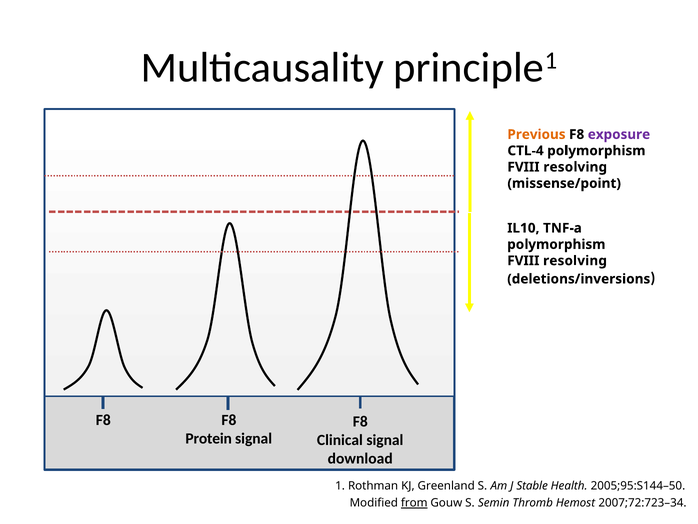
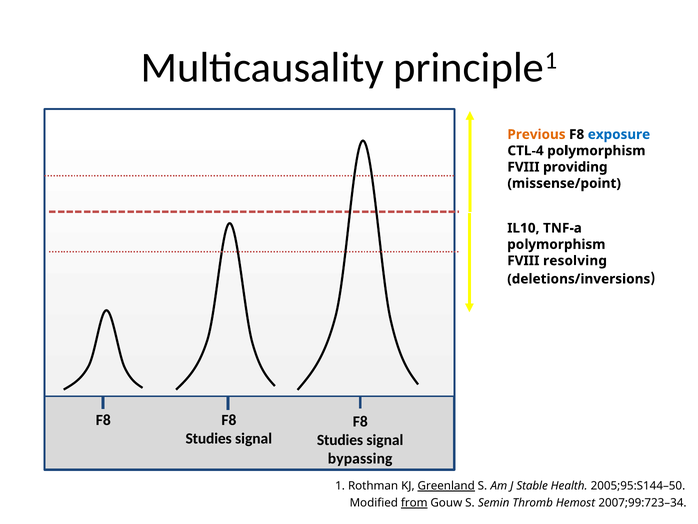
exposure colour: purple -> blue (619, 134)
resolving: resolving -> providing (575, 167)
Protein: Protein -> Studies (209, 438)
Clinical: Clinical -> Studies (340, 440)
download: download -> bypassing (360, 458)
Greenland underline: none -> present (446, 485)
2007;72:723–34: 2007;72:723–34 -> 2007;99:723–34 (642, 503)
